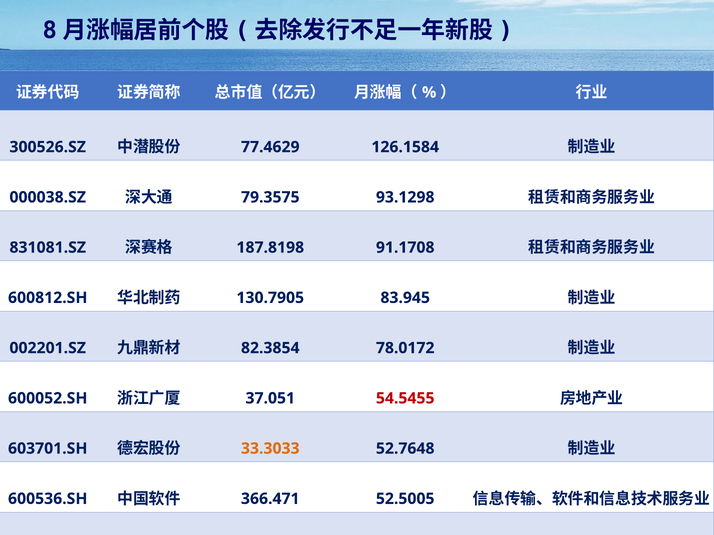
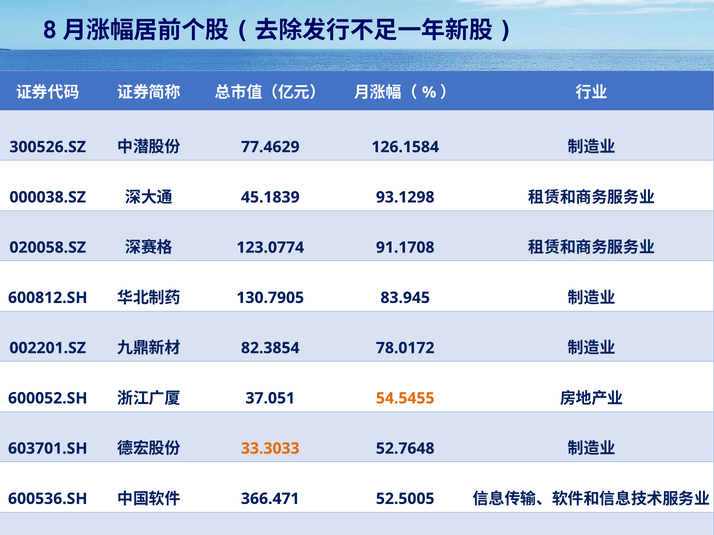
79.3575: 79.3575 -> 45.1839 (270, 197)
831081.SZ: 831081.SZ -> 020058.SZ (48, 248)
187.8198: 187.8198 -> 123.0774 (270, 248)
54.5455 colour: red -> orange (405, 399)
